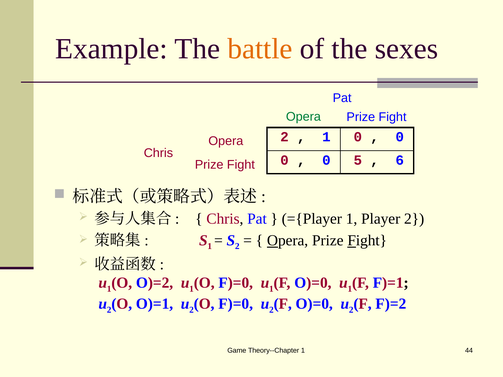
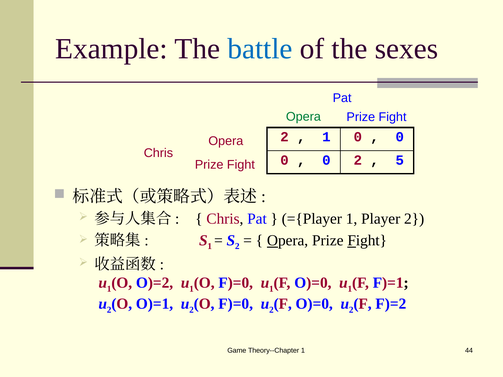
battle colour: orange -> blue (260, 49)
0 5: 5 -> 2 (358, 160)
6: 6 -> 5 (400, 160)
